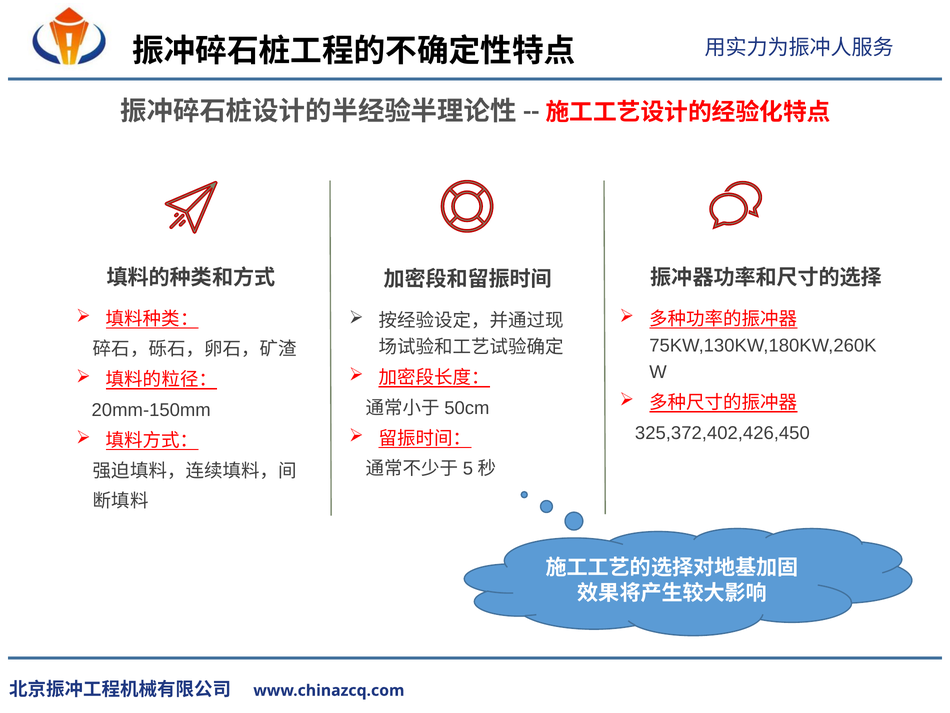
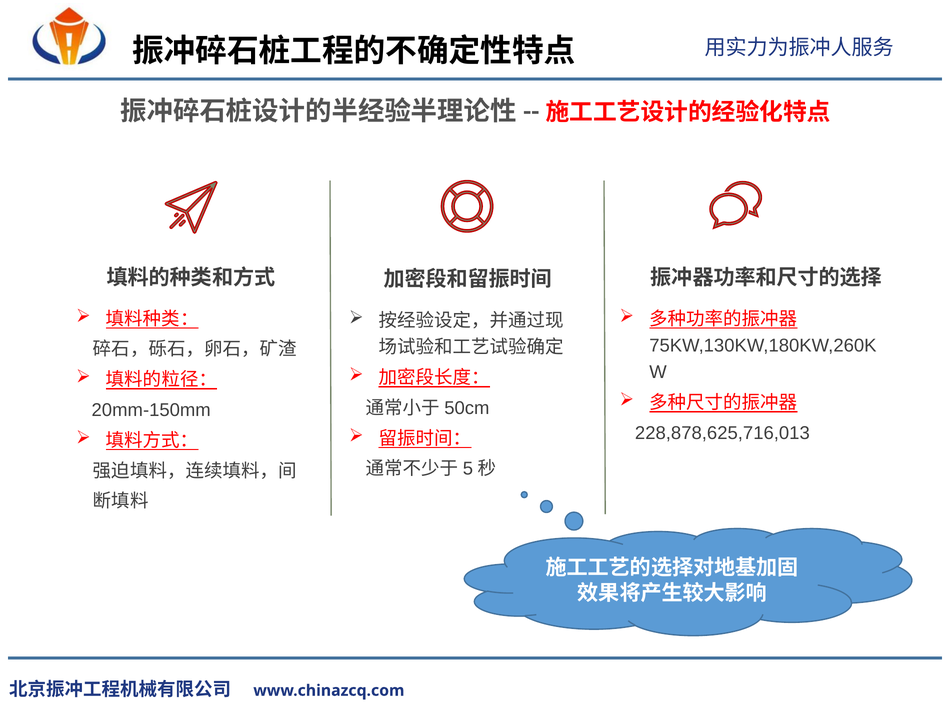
325,372,402,426,450: 325,372,402,426,450 -> 228,878,625,716,013 (722, 433)
